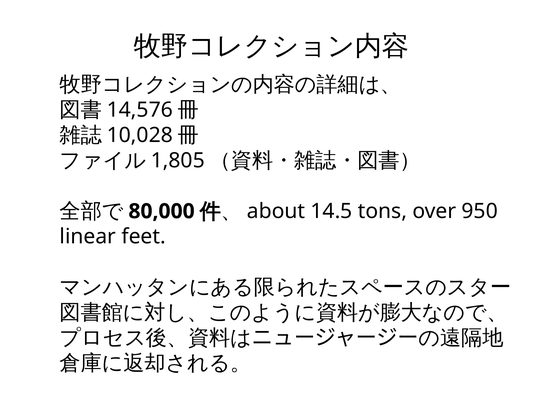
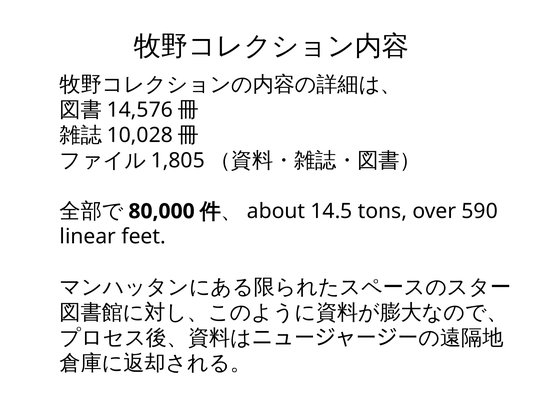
950: 950 -> 590 (480, 211)
